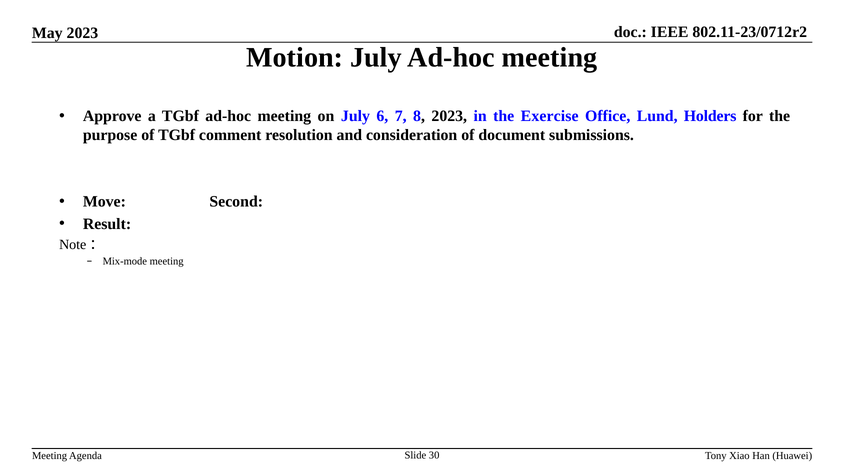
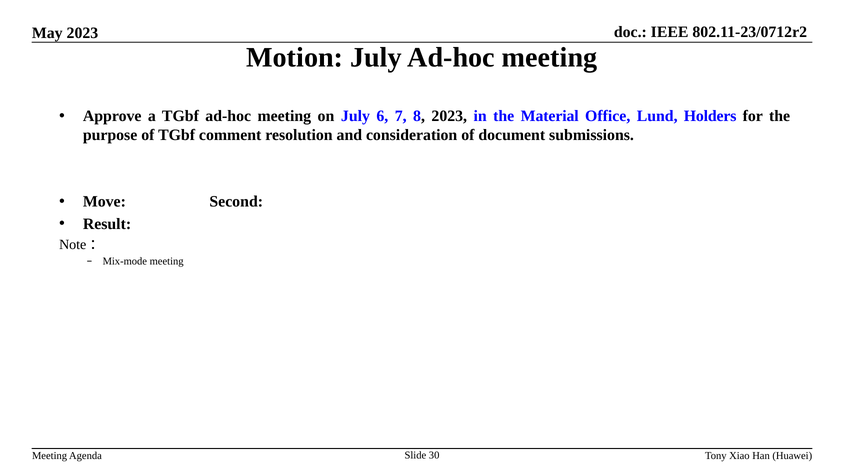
Exercise: Exercise -> Material (550, 116)
